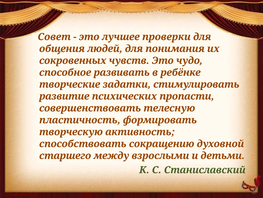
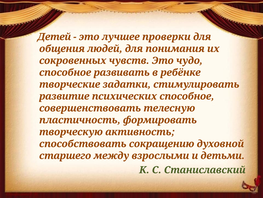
Совет: Совет -> Детей (54, 37)
психических пропасти: пропасти -> способное (187, 96)
